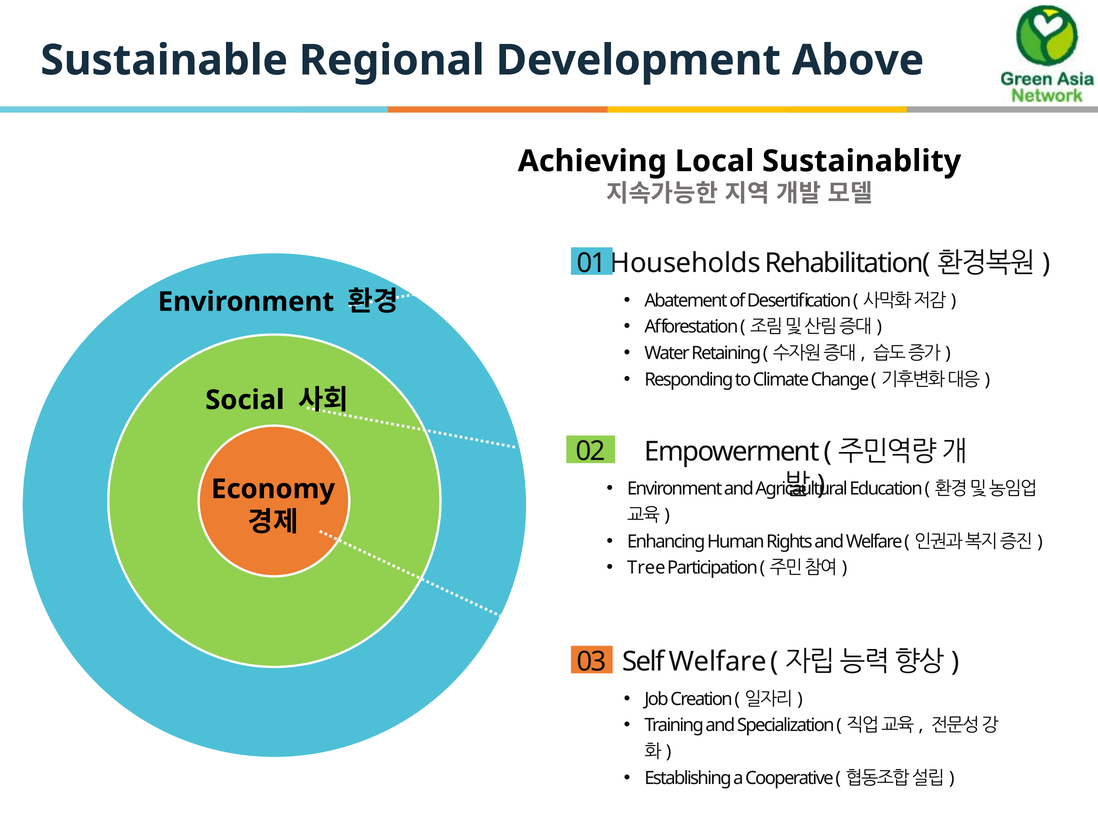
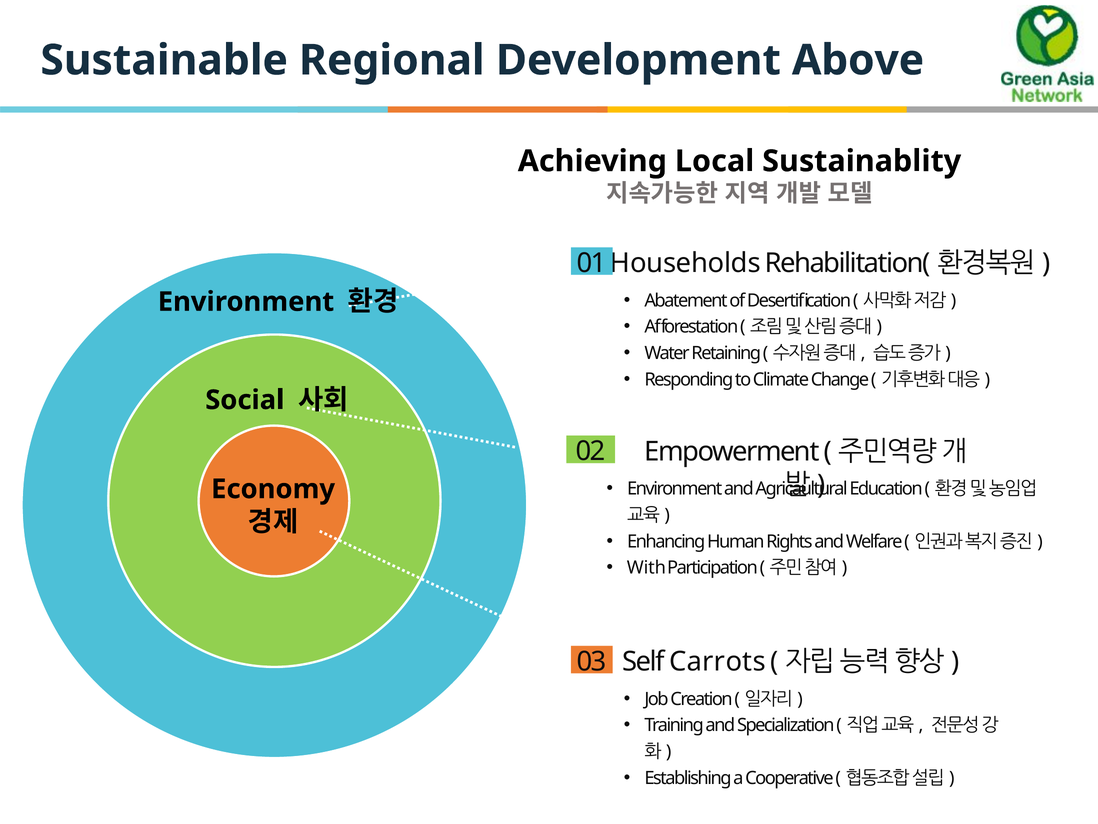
Tree: Tree -> With (646, 568)
Self Welfare: Welfare -> Carrots (717, 661)
